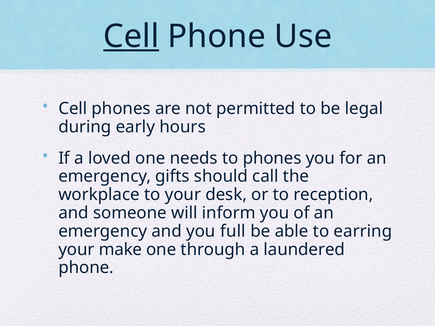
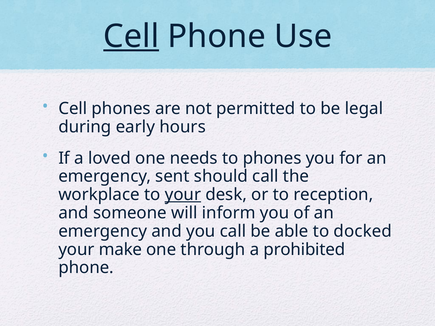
gifts: gifts -> sent (172, 177)
your underline: none -> present (183, 195)
you full: full -> call (233, 231)
earring: earring -> docked (363, 231)
laundered: laundered -> prohibited (304, 250)
